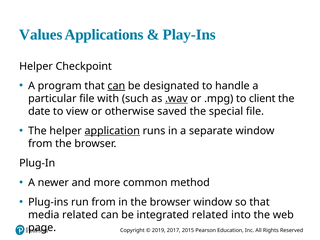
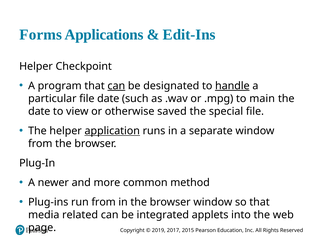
Values: Values -> Forms (41, 35)
Play-Ins: Play-Ins -> Edit-Ins (189, 35)
handle underline: none -> present (232, 86)
file with: with -> date (108, 99)
.wav underline: present -> none (176, 99)
client: client -> main (262, 99)
integrated related: related -> applets (210, 215)
